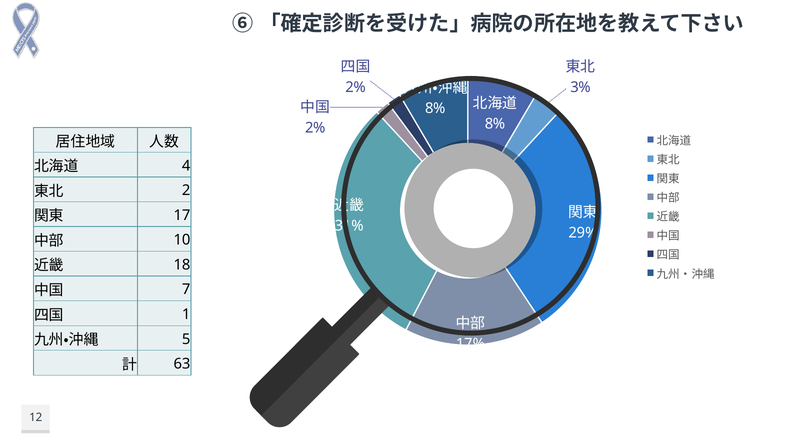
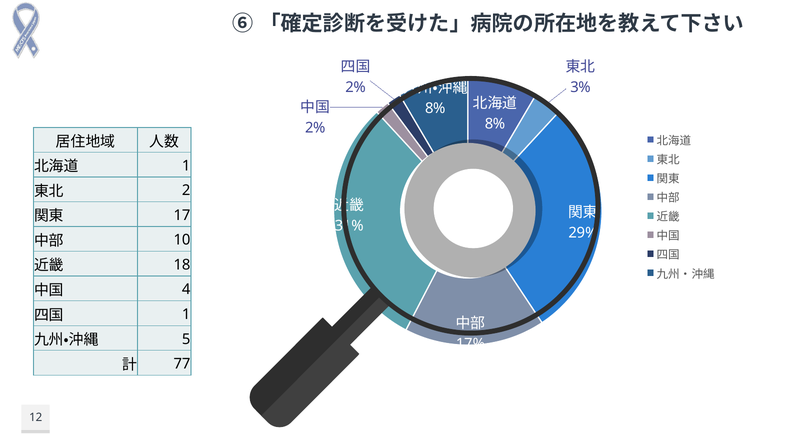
4: 4 -> 1 (186, 166)
7: 7 -> 4 (186, 289)
63: 63 -> 77 (182, 363)
